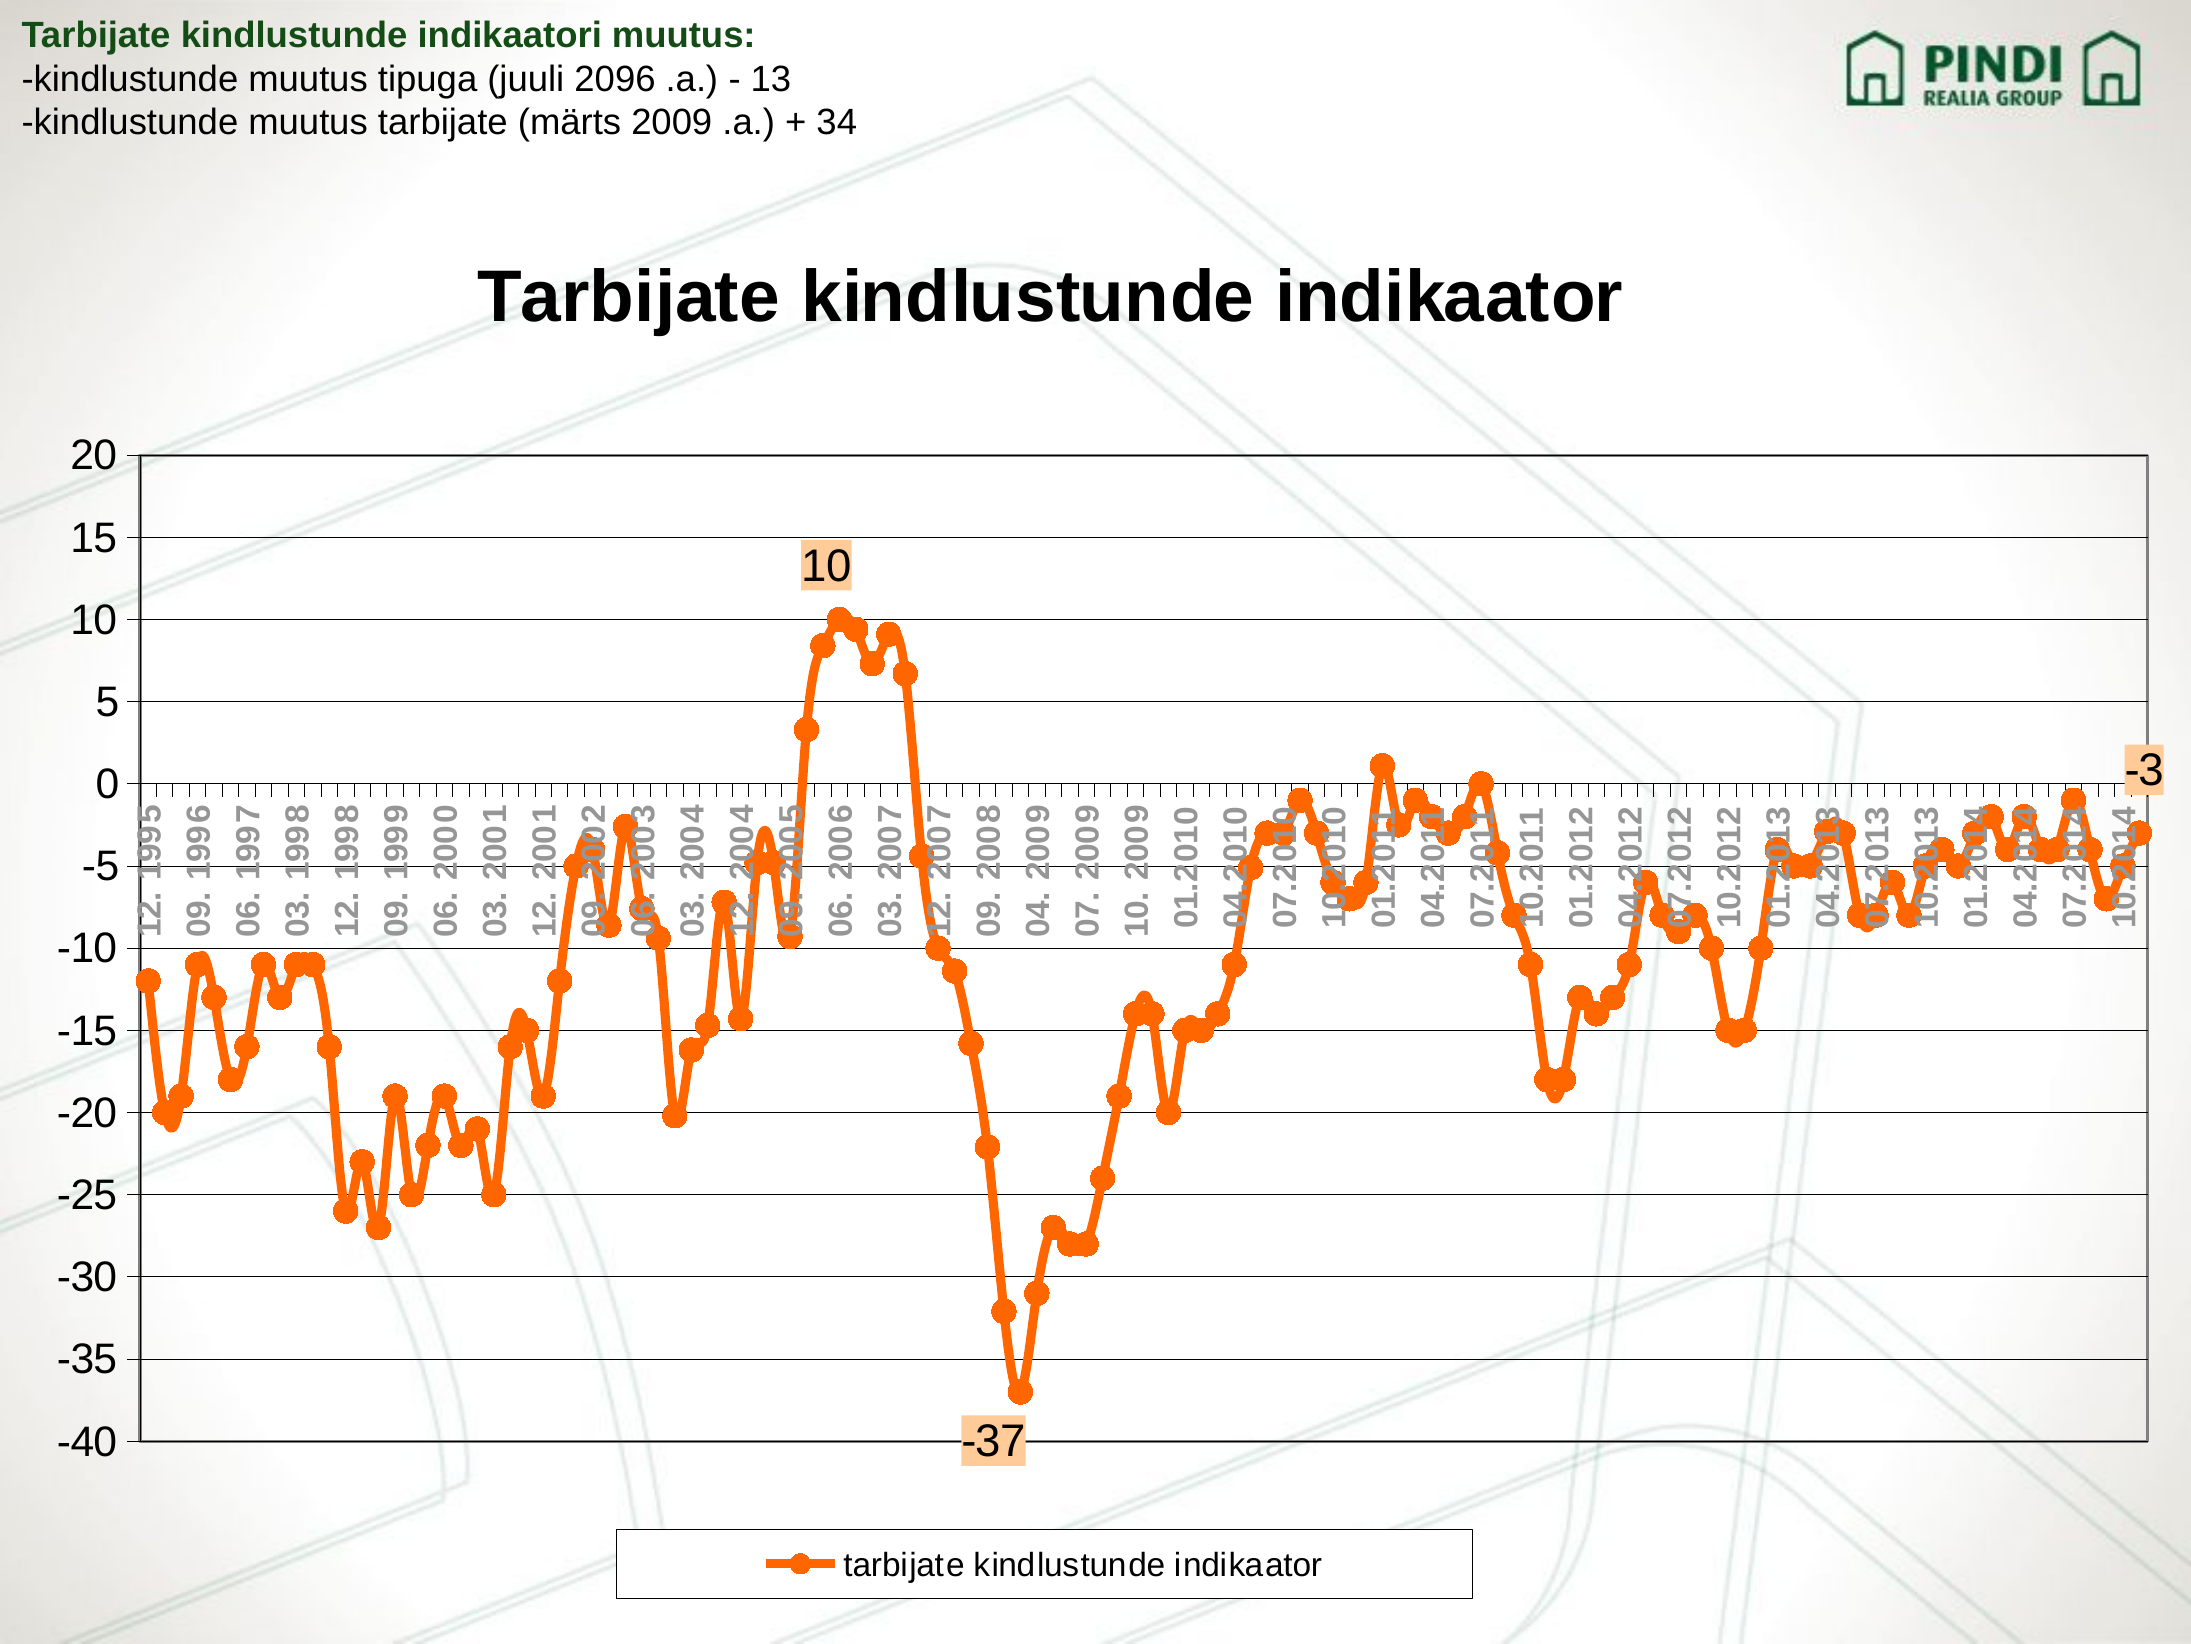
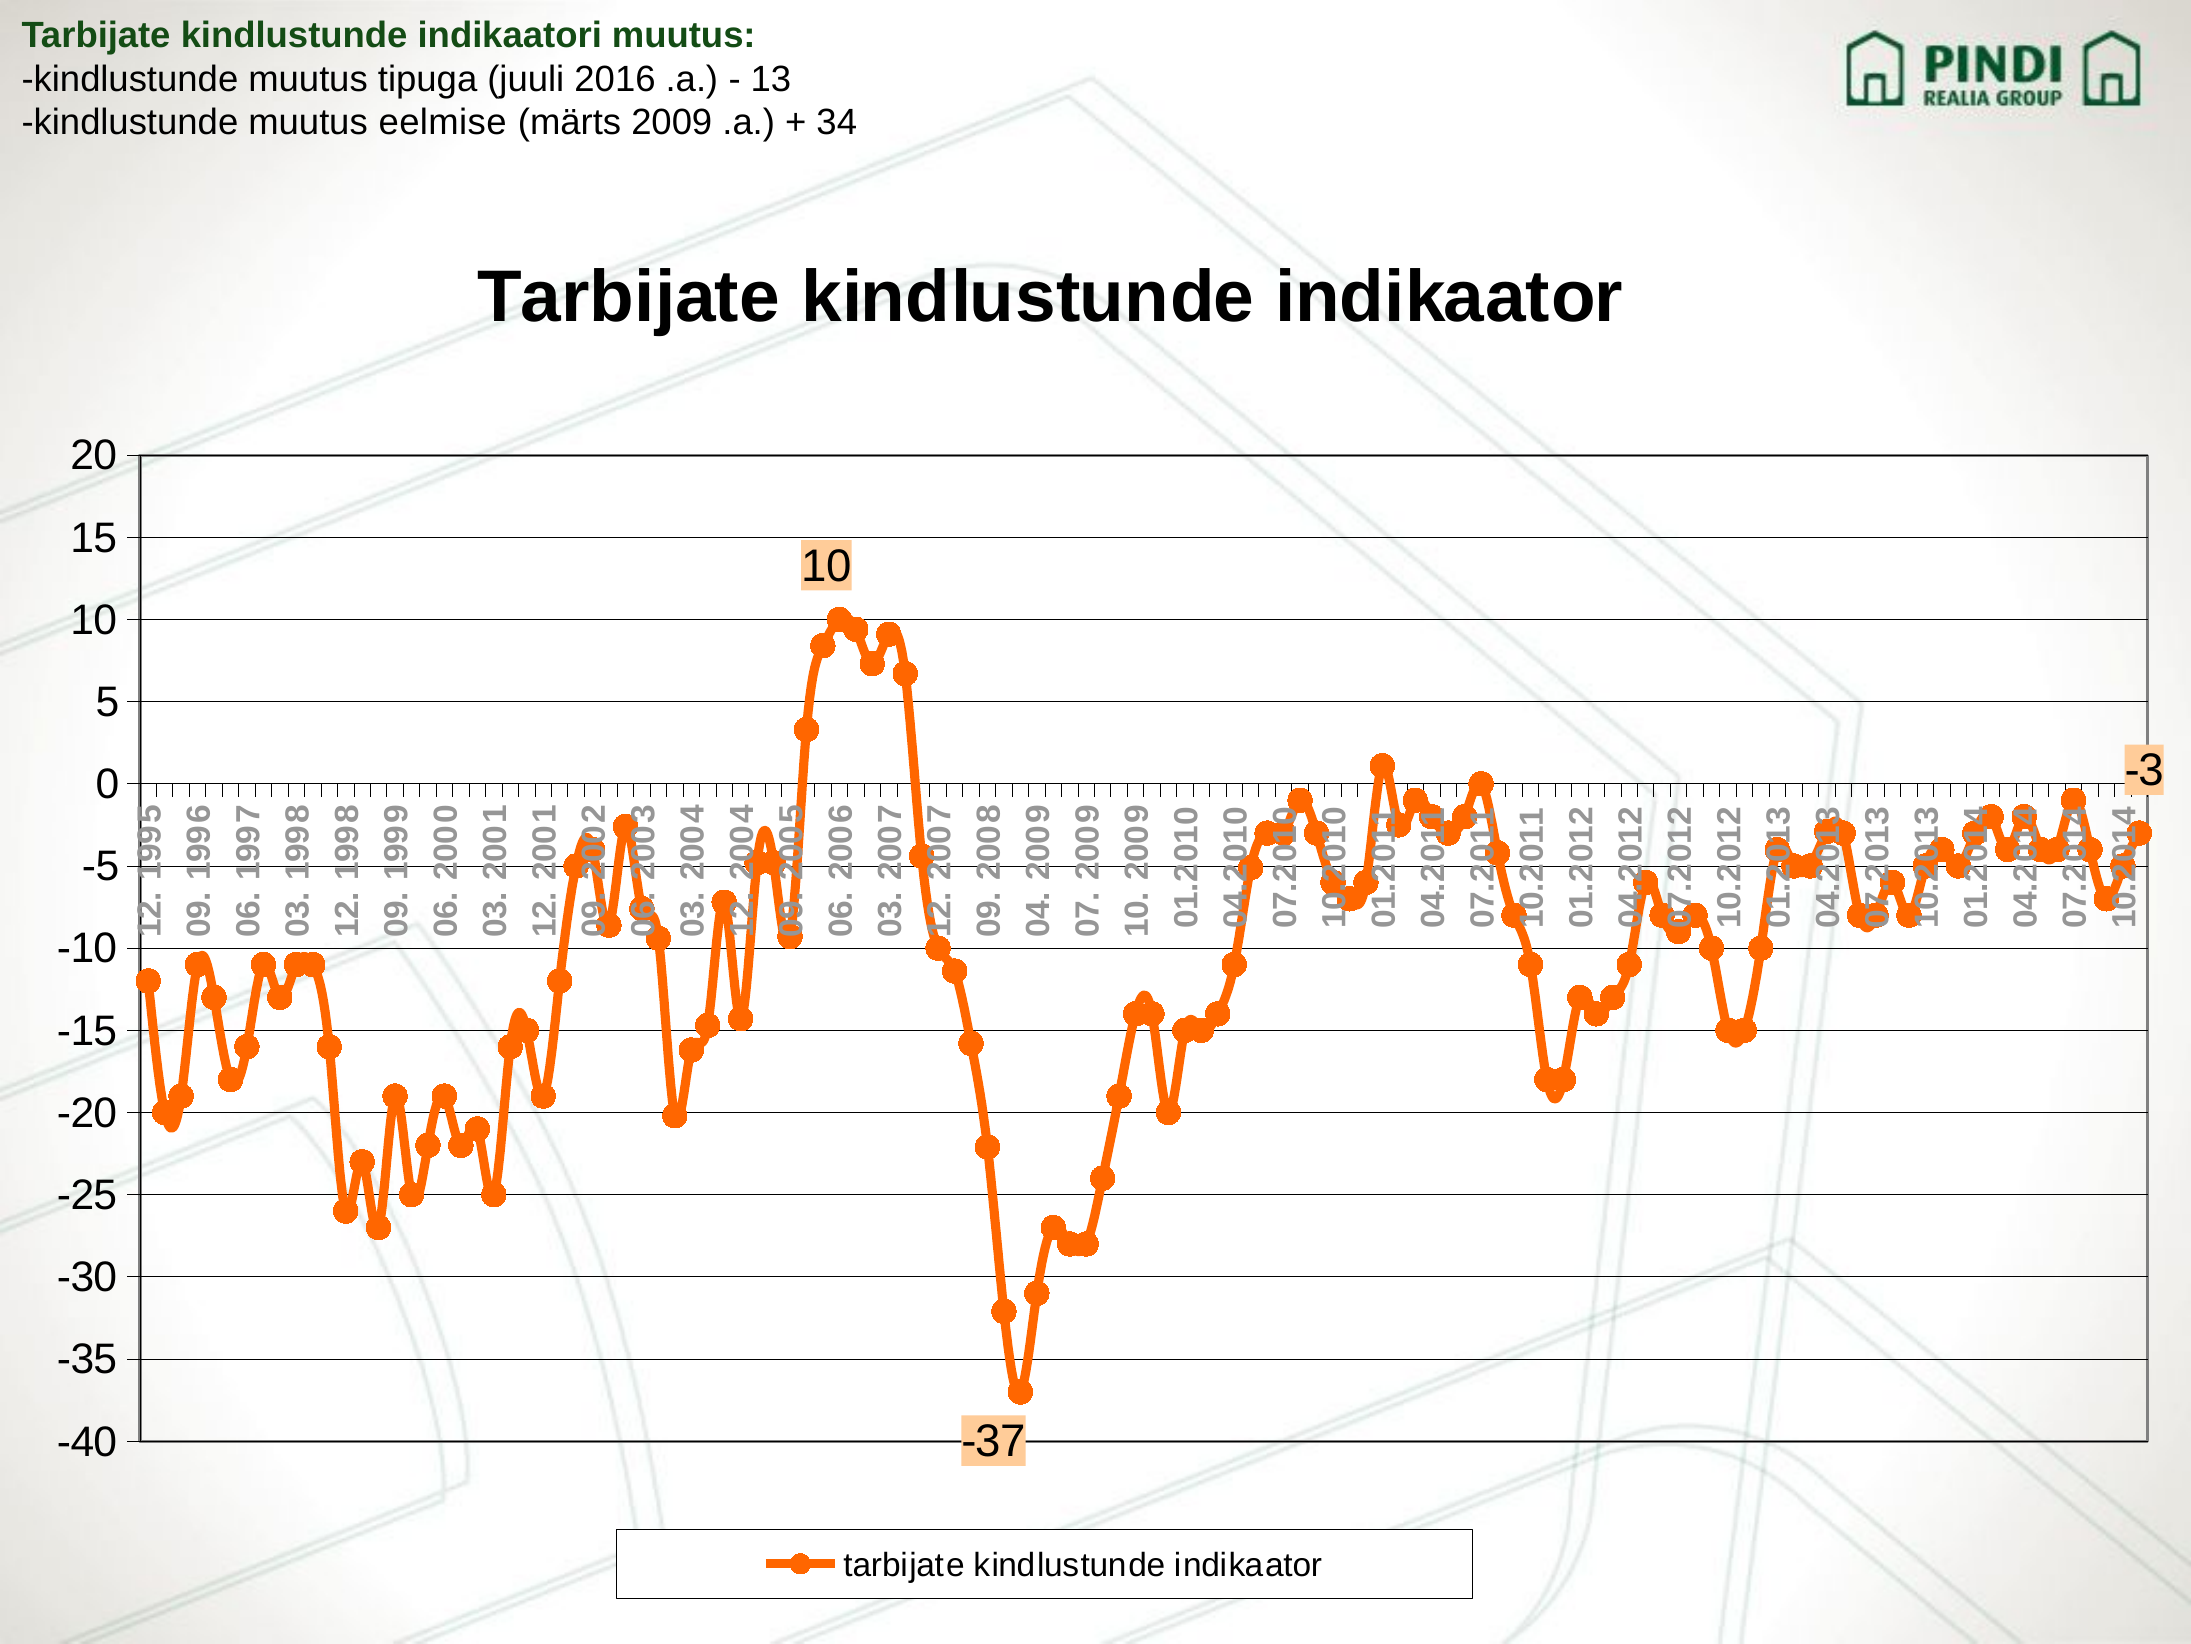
2096: 2096 -> 2016 (615, 79)
muutus tarbijate: tarbijate -> eelmise (443, 123)
